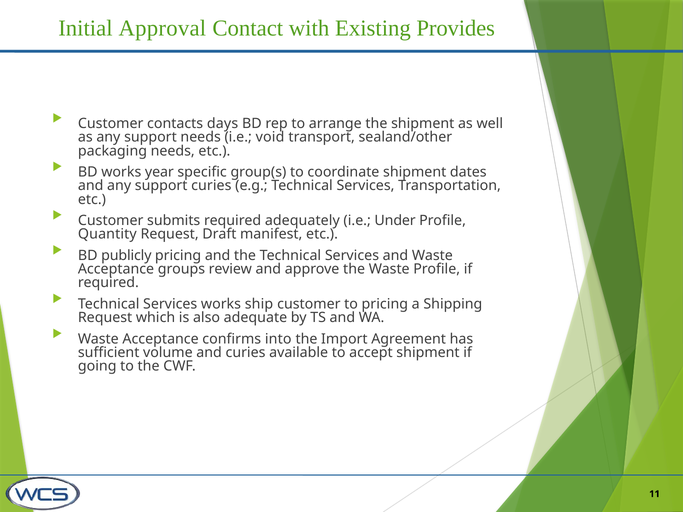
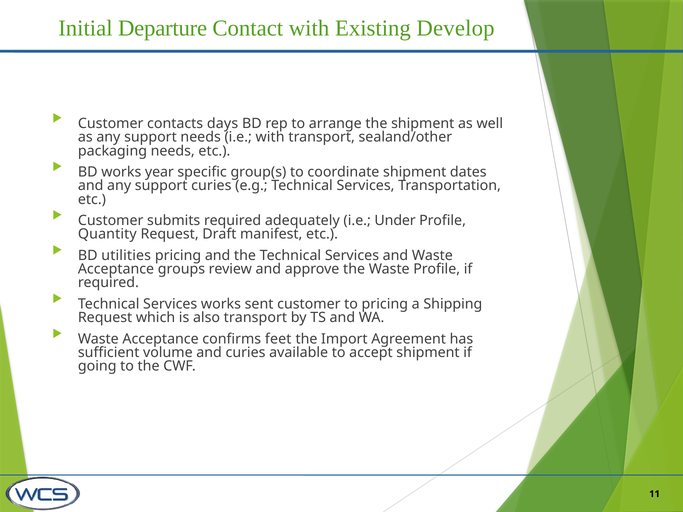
Approval: Approval -> Departure (163, 28)
Provides: Provides -> Develop (456, 28)
i.e void: void -> with (270, 137)
publicly: publicly -> utilities (126, 256)
ship: ship -> sent (259, 304)
also adequate: adequate -> transport (255, 318)
into: into -> feet (278, 339)
